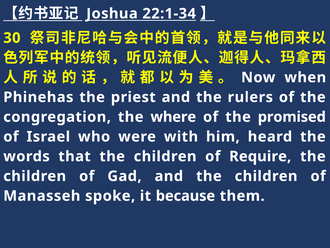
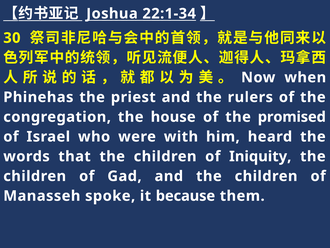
where: where -> house (173, 117)
Require: Require -> Iniquity (260, 156)
